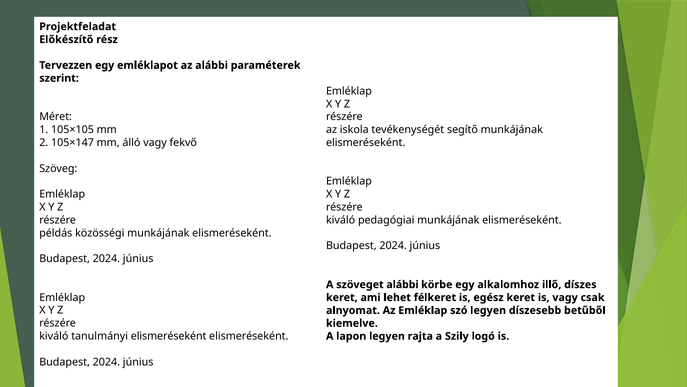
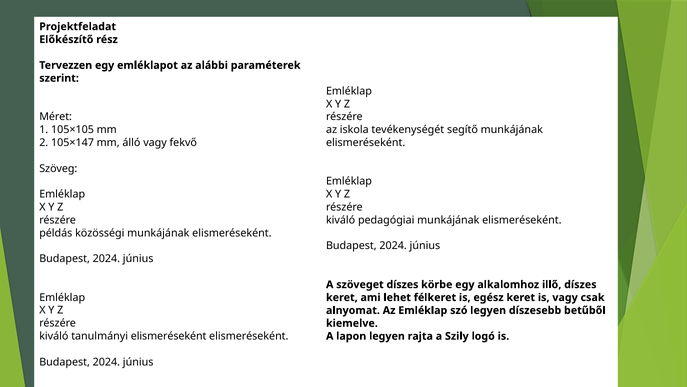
szöveget alábbi: alábbi -> díszes (402, 284)
